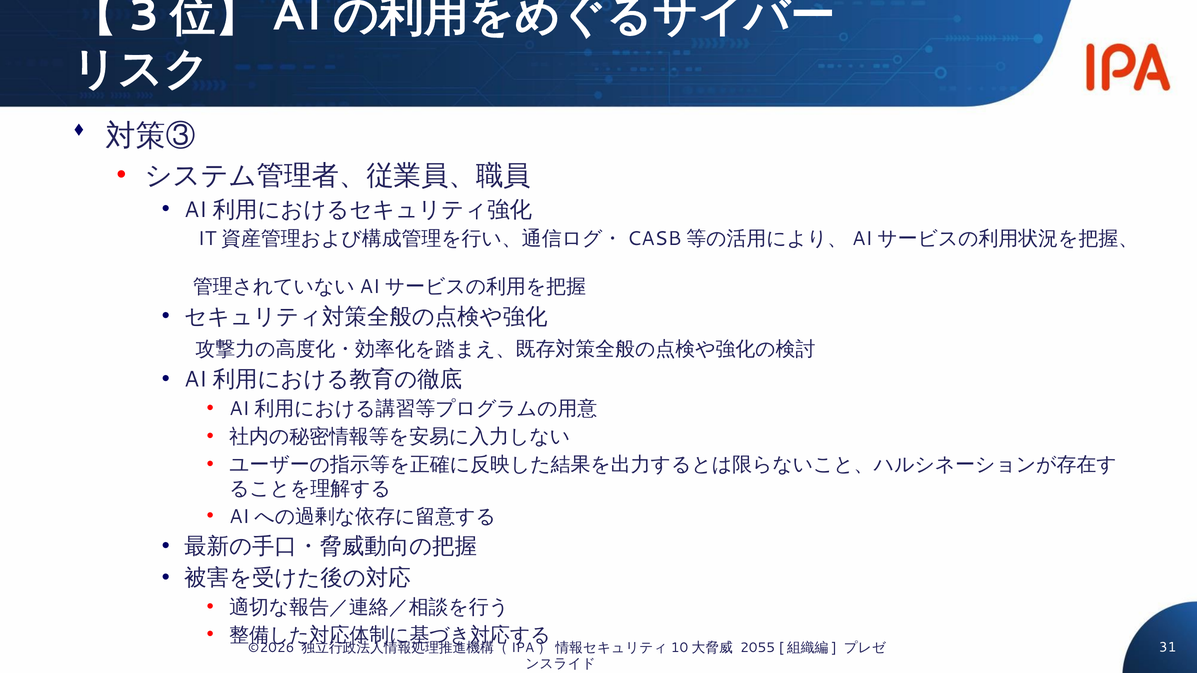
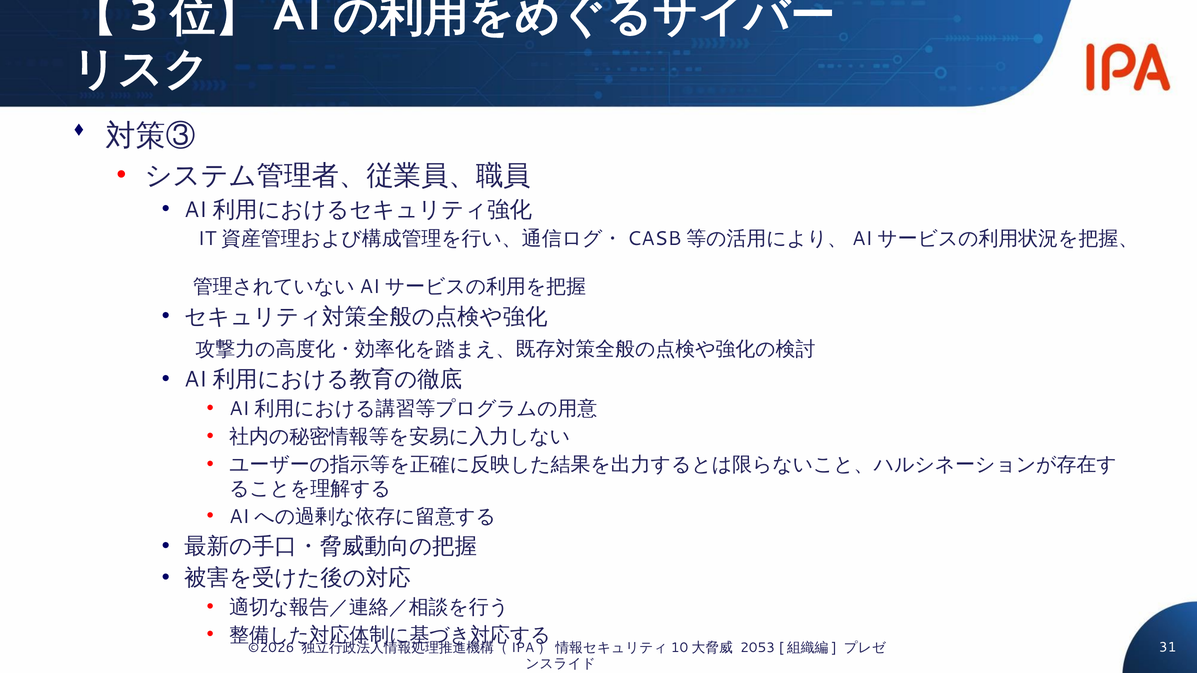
2055: 2055 -> 2053 (758, 648)
